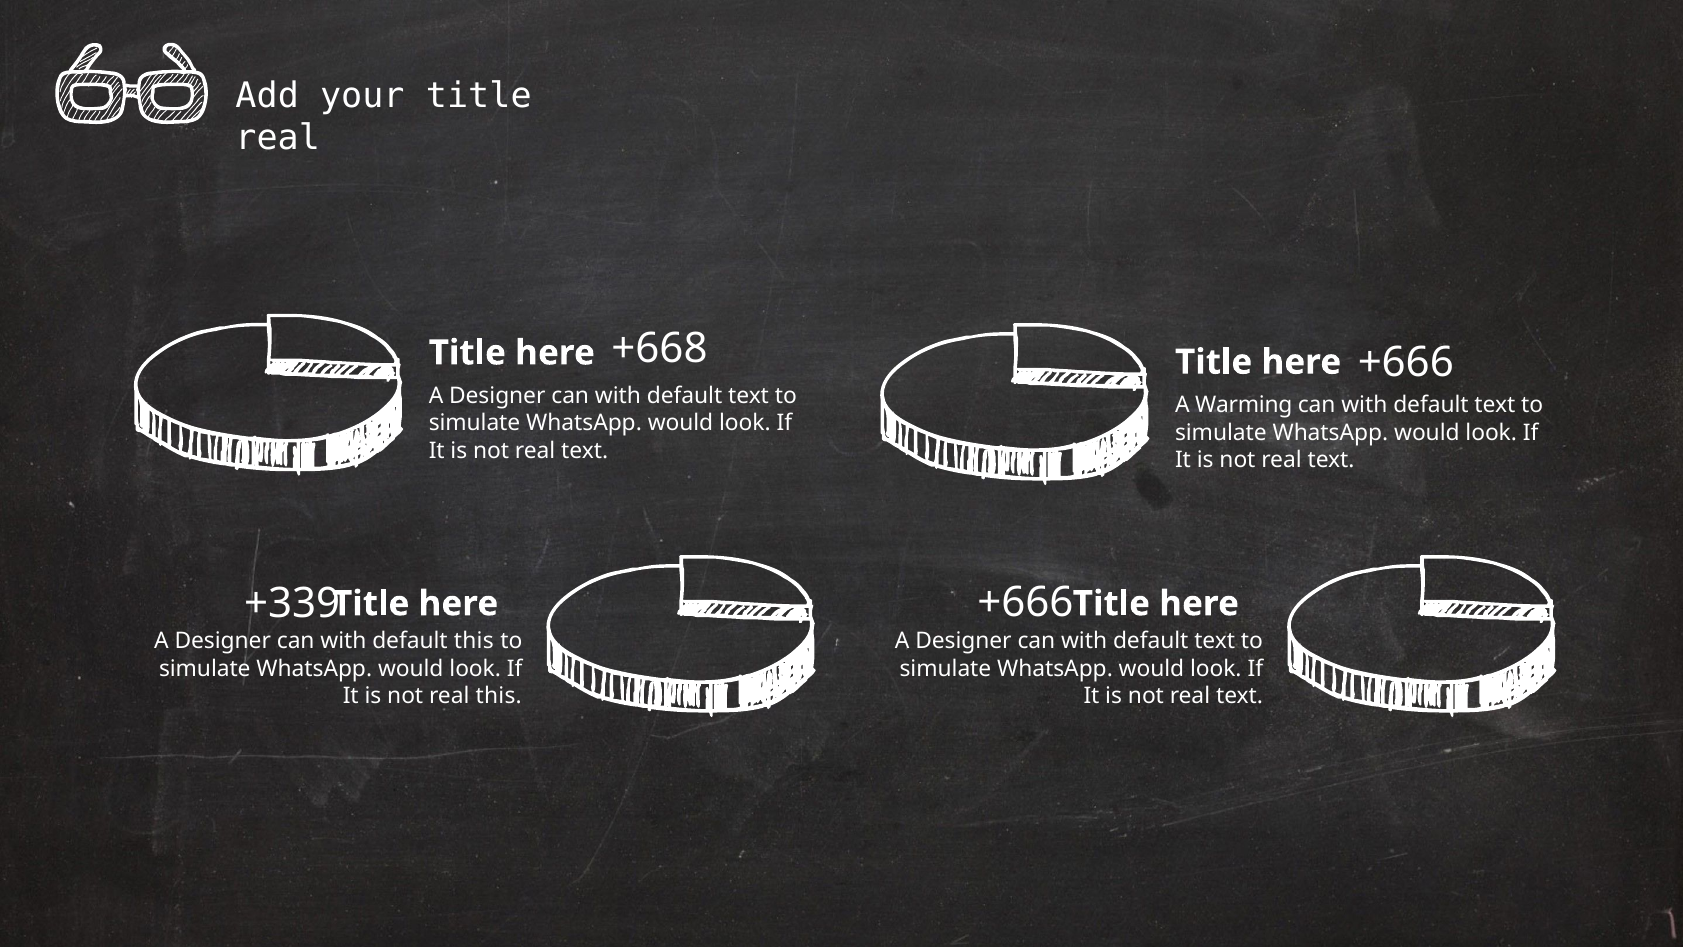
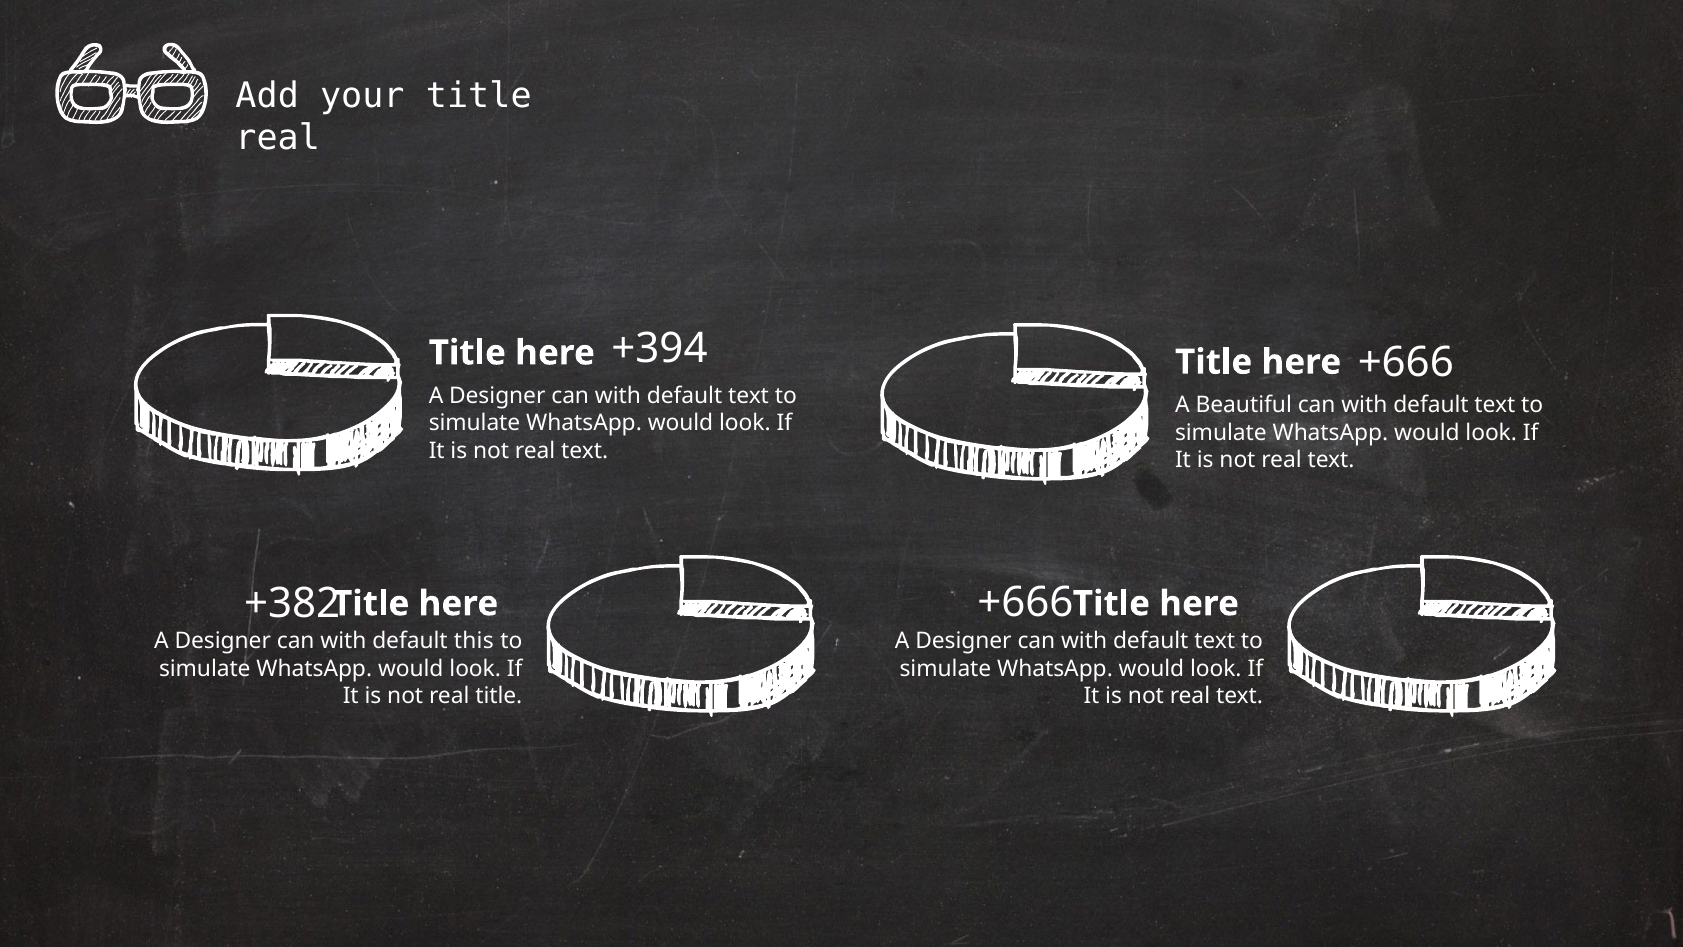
+668: +668 -> +394 (659, 349)
Warming: Warming -> Beautiful (1244, 405)
+339: +339 -> +382 (292, 604)
real this: this -> title (499, 696)
